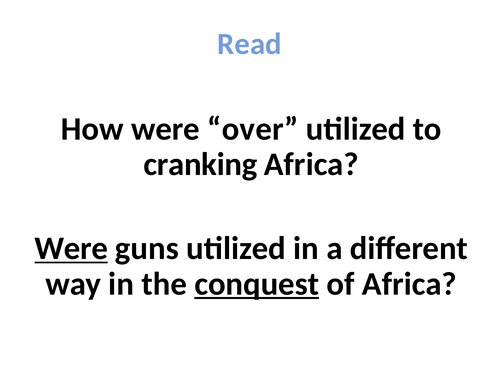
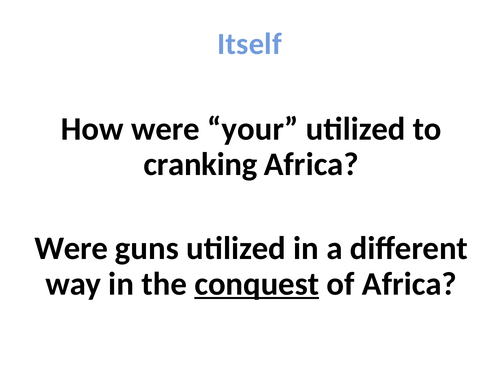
Read: Read -> Itself (249, 44)
over: over -> your (253, 129)
Were underline: present -> none (71, 249)
